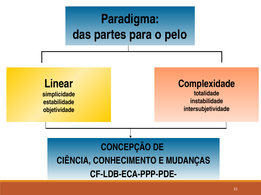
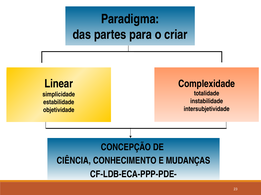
pelo: pelo -> criar (176, 35)
